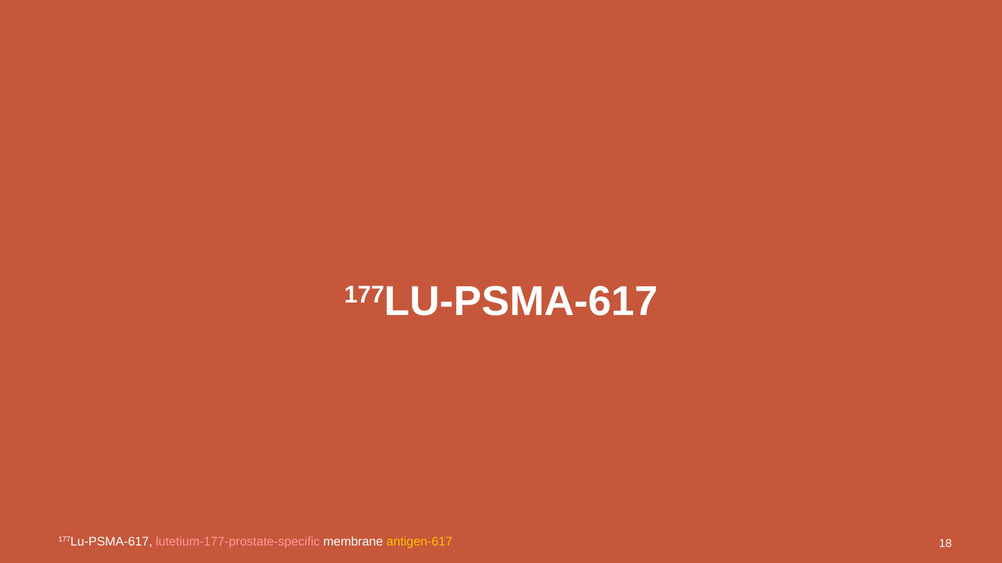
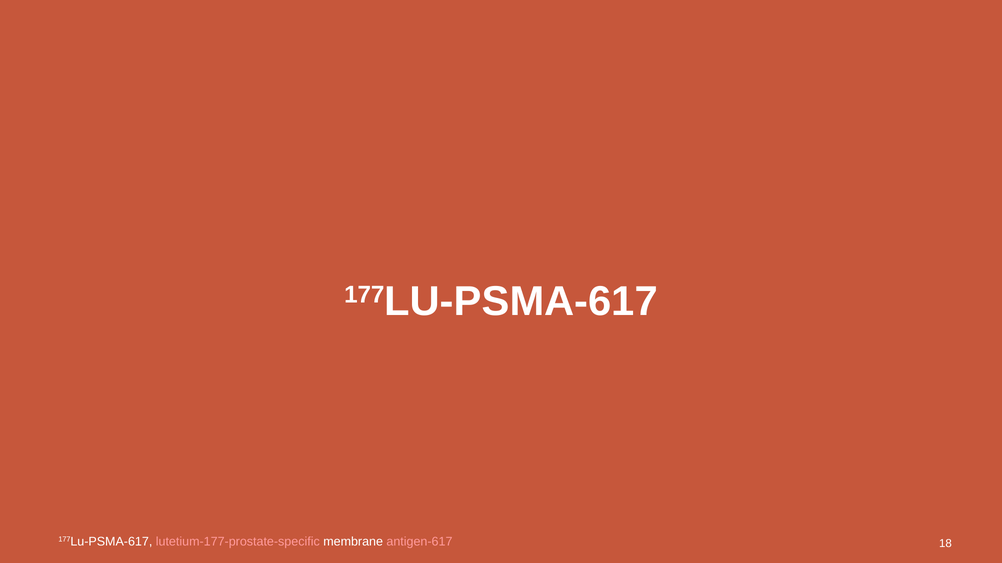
antigen-617 colour: yellow -> pink (419, 542)
